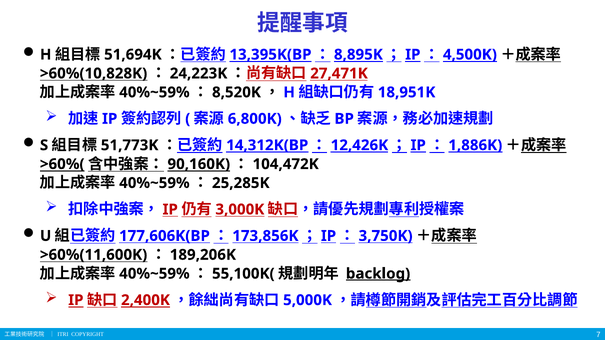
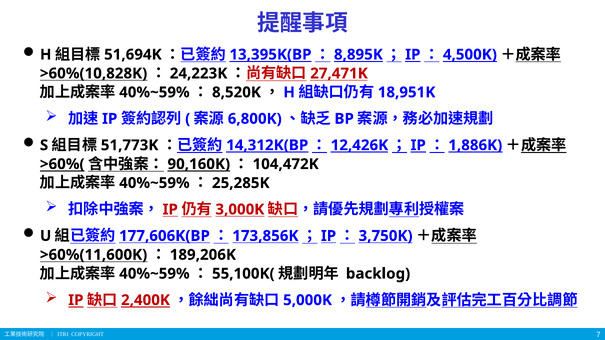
backlog underline: present -> none (378, 274)
